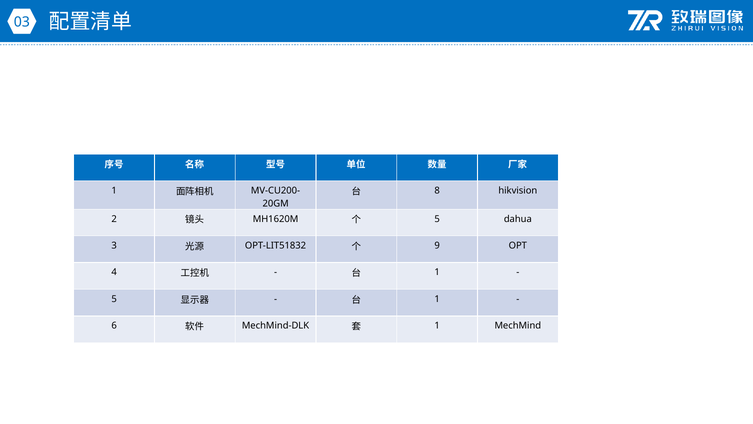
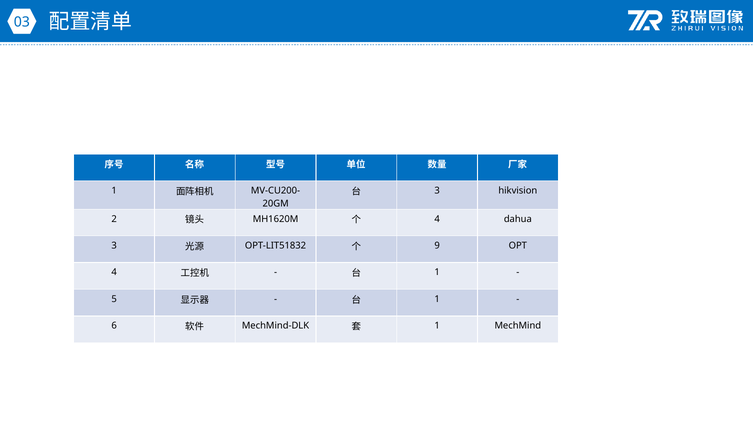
8: 8 -> 3 (437, 190)
5: 5 -> 4 (437, 219)
